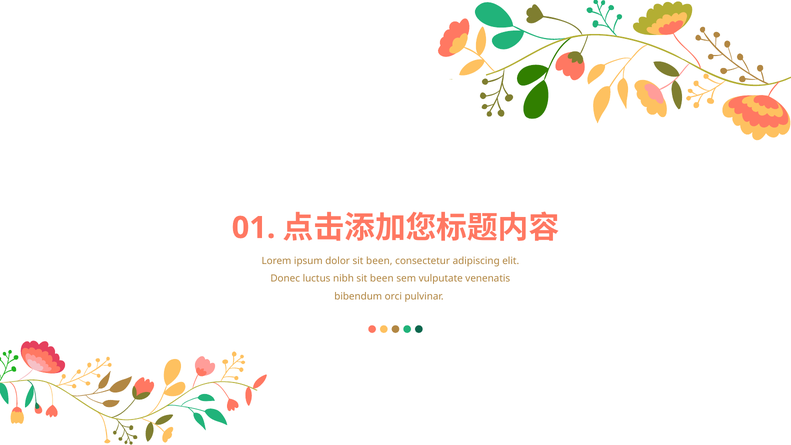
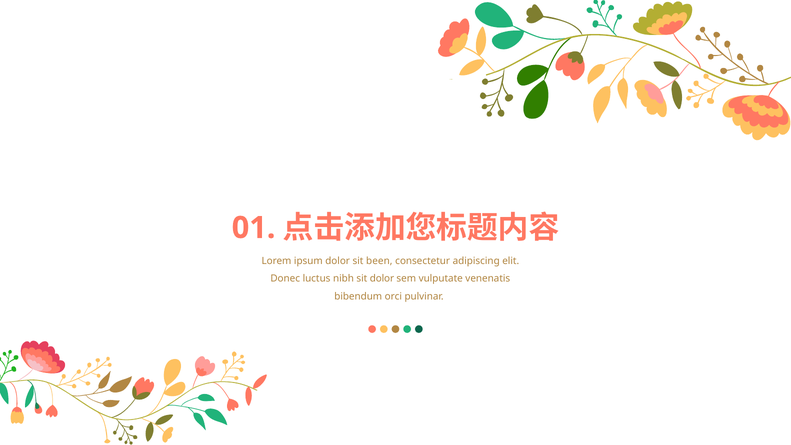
nibh sit been: been -> dolor (382, 279)
